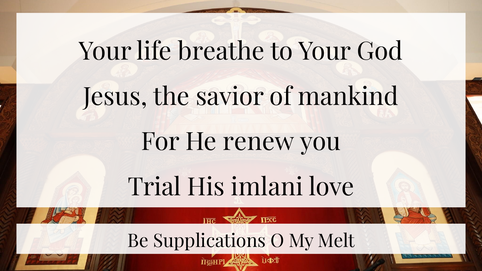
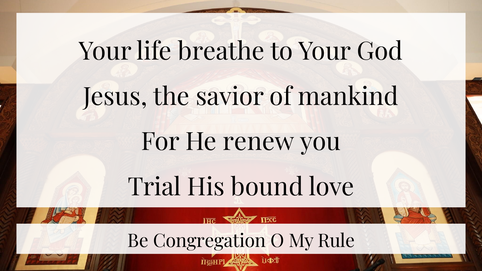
imlani: imlani -> bound (267, 187)
Supplications: Supplications -> Congregation (209, 241)
Melt: Melt -> Rule (336, 241)
